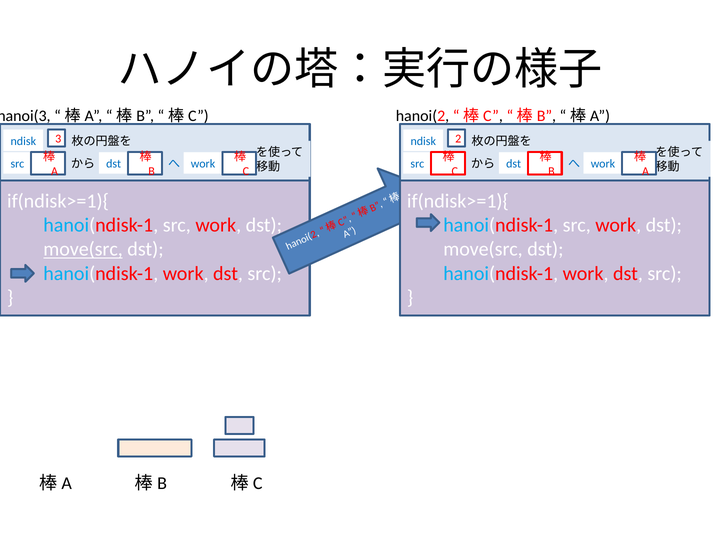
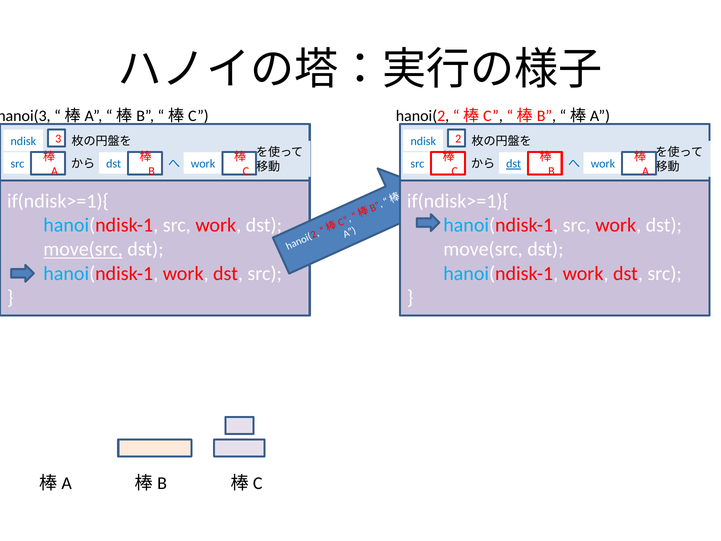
dst underline: none -> present (514, 164)
